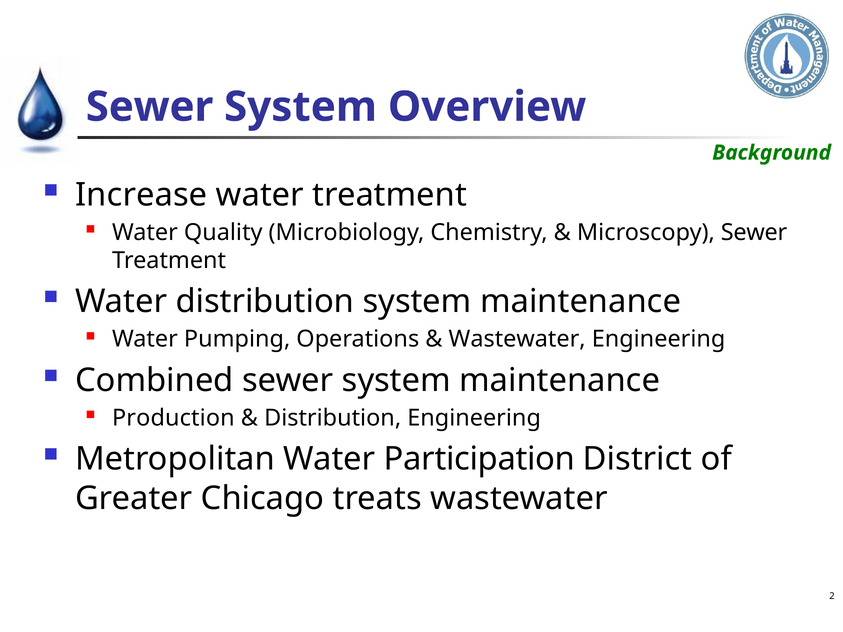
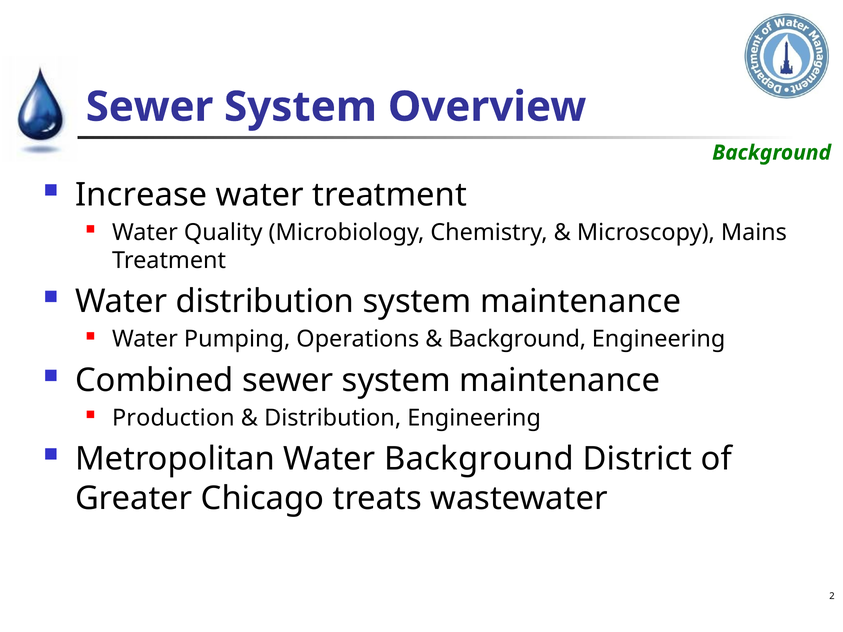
Microscopy Sewer: Sewer -> Mains (754, 233)
Wastewater: Wastewater -> Background (517, 339)
Water Participation: Participation -> Background (479, 459)
